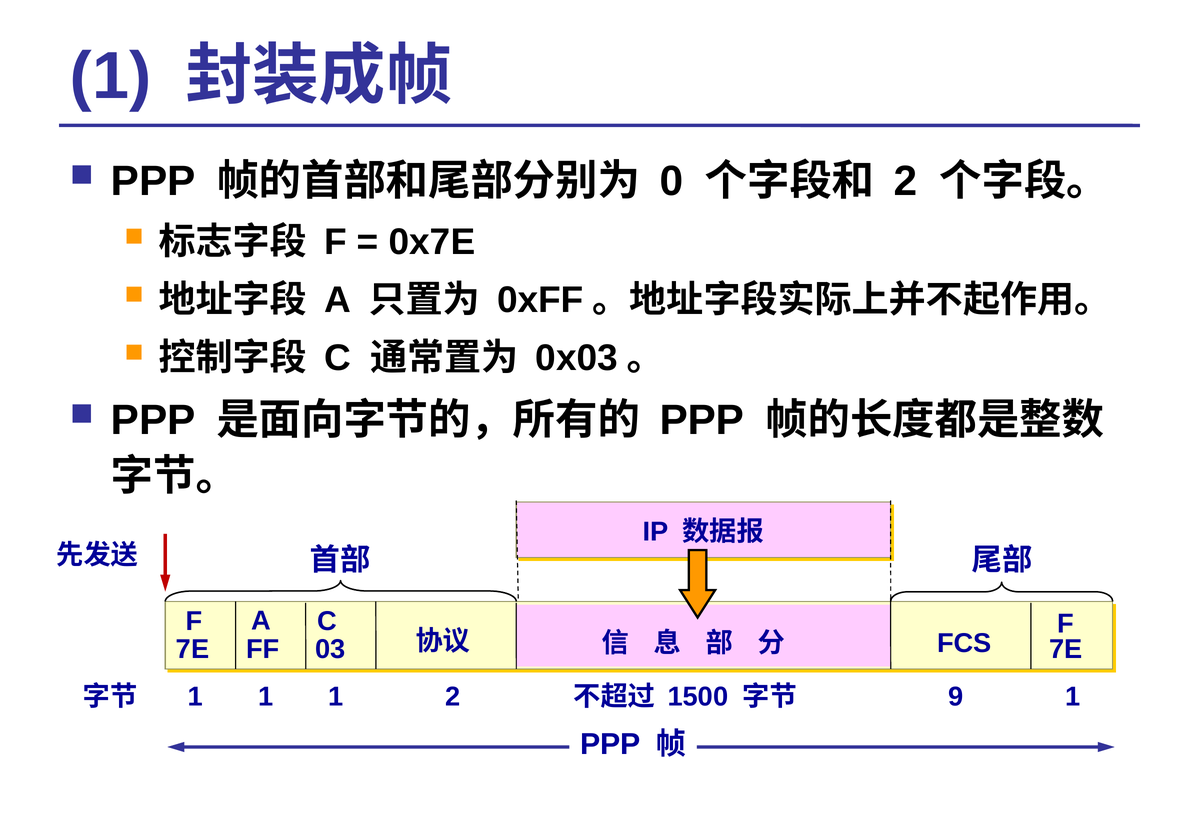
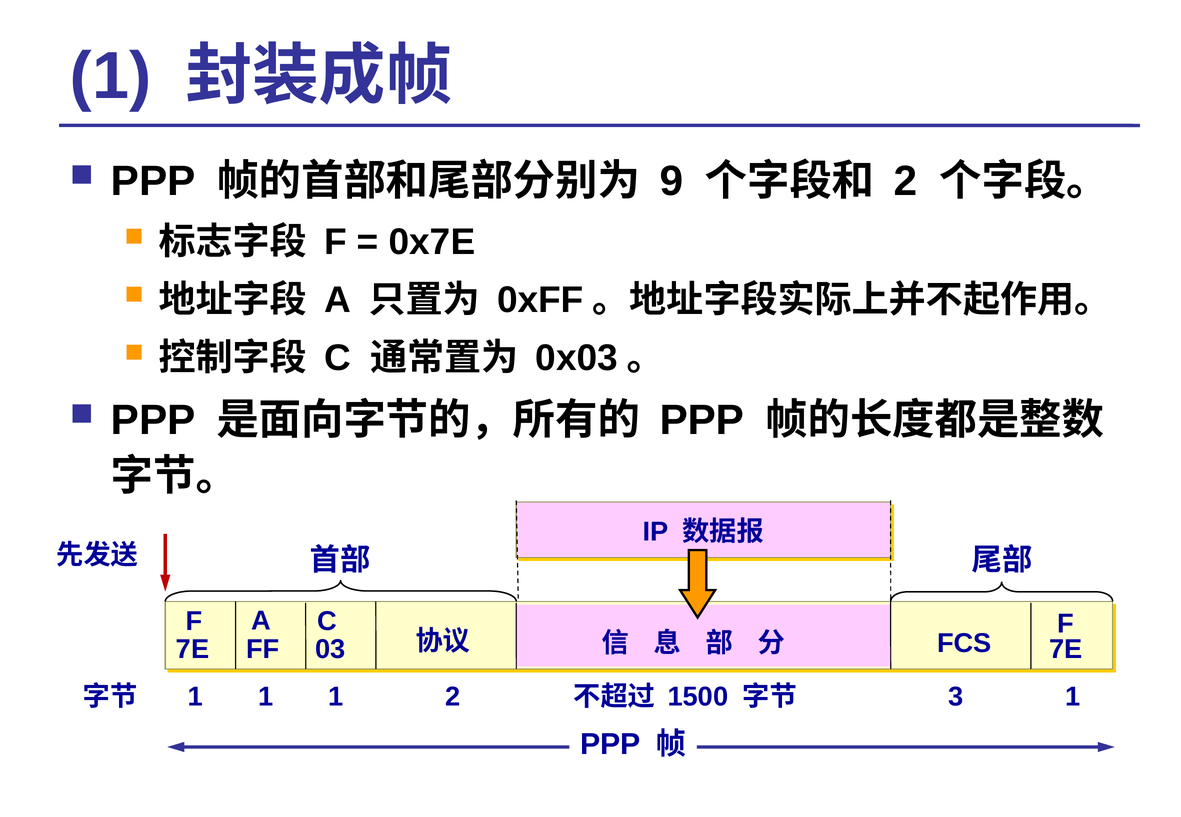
0: 0 -> 9 (671, 182)
9: 9 -> 3 (956, 697)
